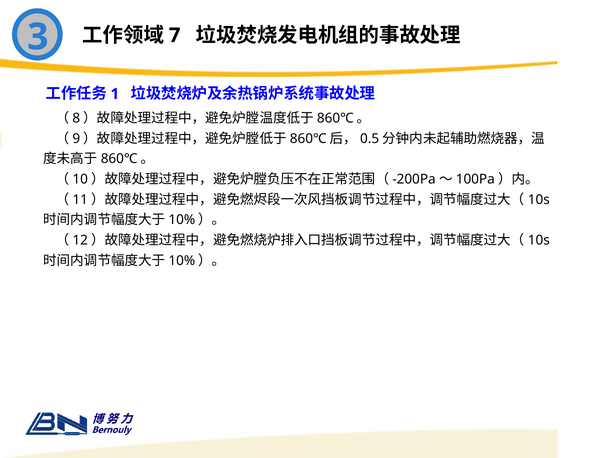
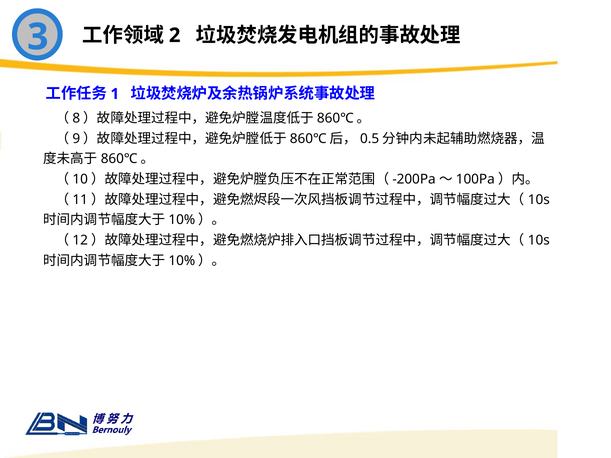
7: 7 -> 2 (175, 35)
